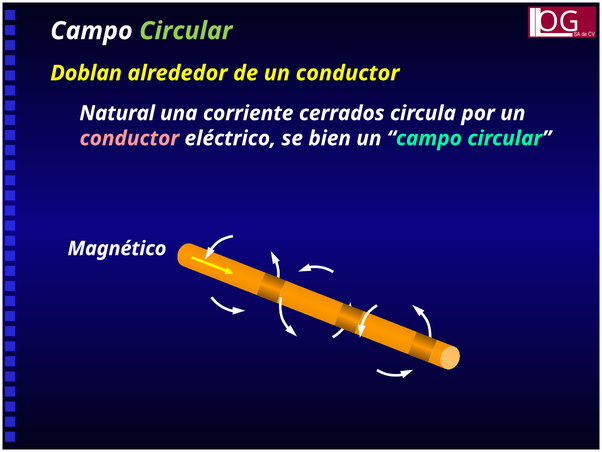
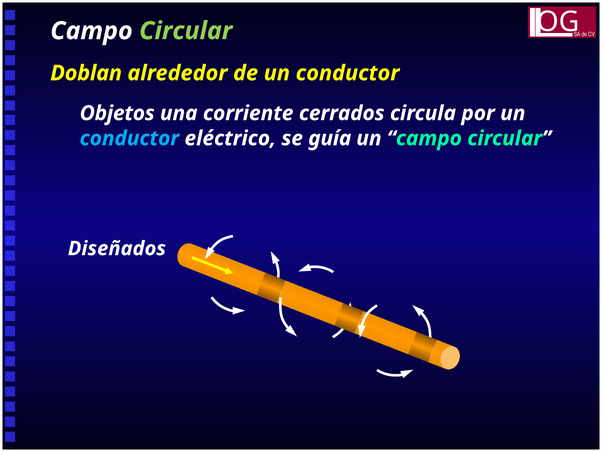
Natural: Natural -> Objetos (117, 113)
conductor colour: pink -> light blue (129, 138)
bien: bien -> guía (330, 138)
Magnético: Magnético -> Diseñados (117, 248)
